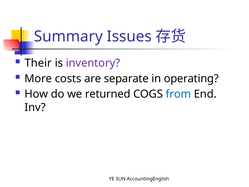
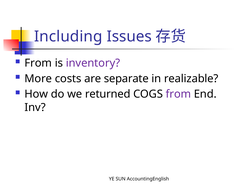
Summary: Summary -> Including (68, 36)
Their: Their -> From (38, 63)
operating: operating -> realizable (191, 78)
from colour: blue -> purple (178, 94)
